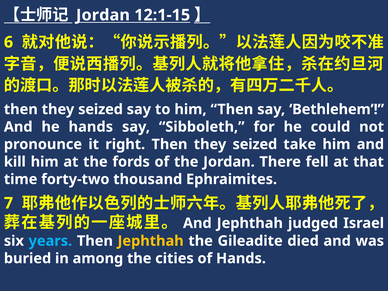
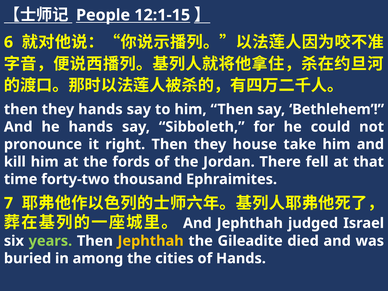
Jordan: Jordan -> People (103, 15)
seized: seized -> hands (100, 109)
right Then they seized: seized -> house (255, 144)
years colour: light blue -> light green (50, 241)
